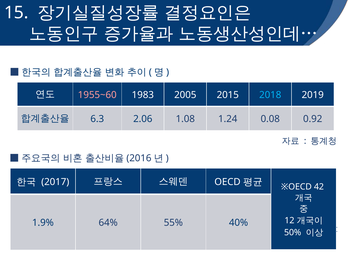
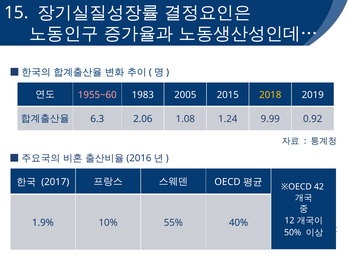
2018 colour: light blue -> yellow (270, 95)
0.08: 0.08 -> 9.99 (270, 119)
64%: 64% -> 10% (108, 223)
